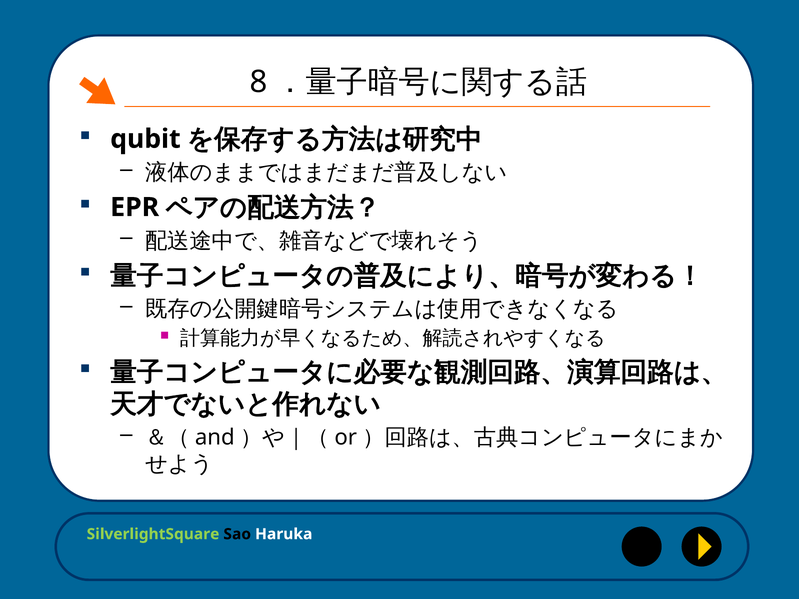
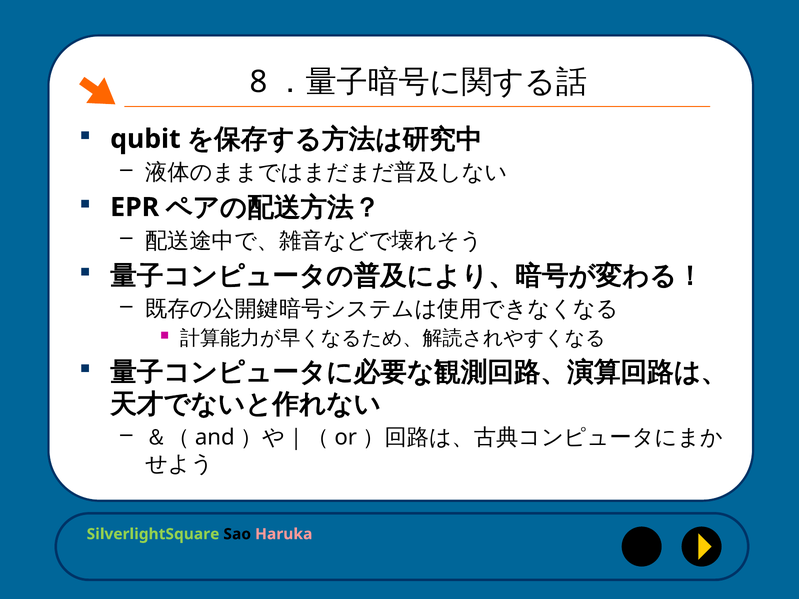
Haruka colour: white -> pink (284, 534)
